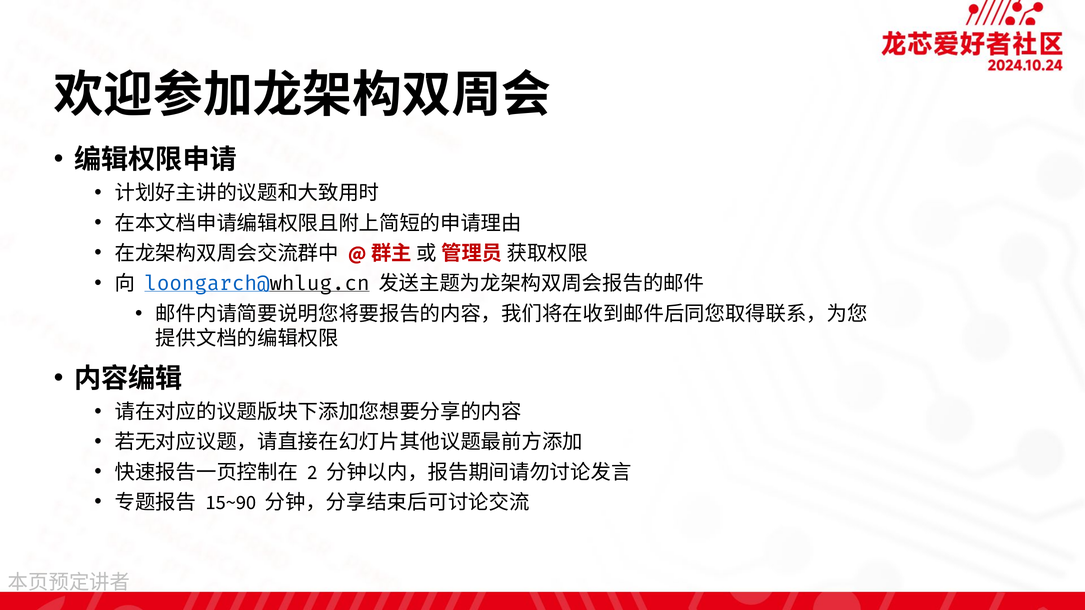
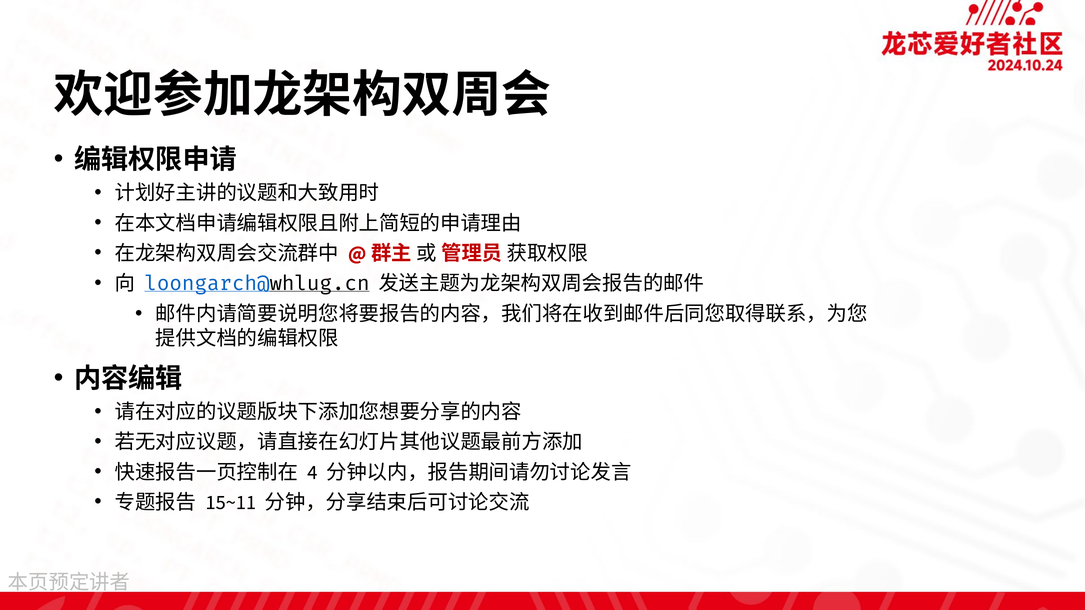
2: 2 -> 4 (312, 473)
15~90: 15~90 -> 15~11 (231, 503)
